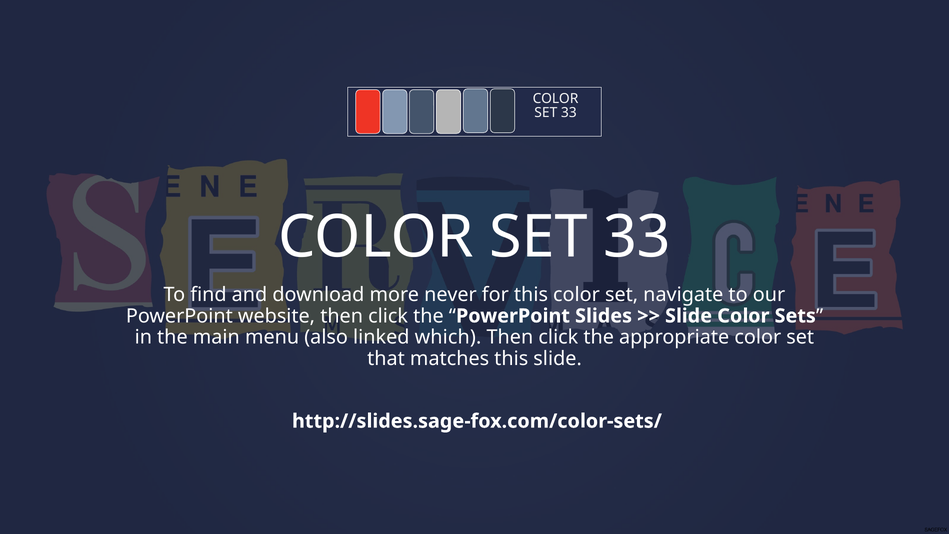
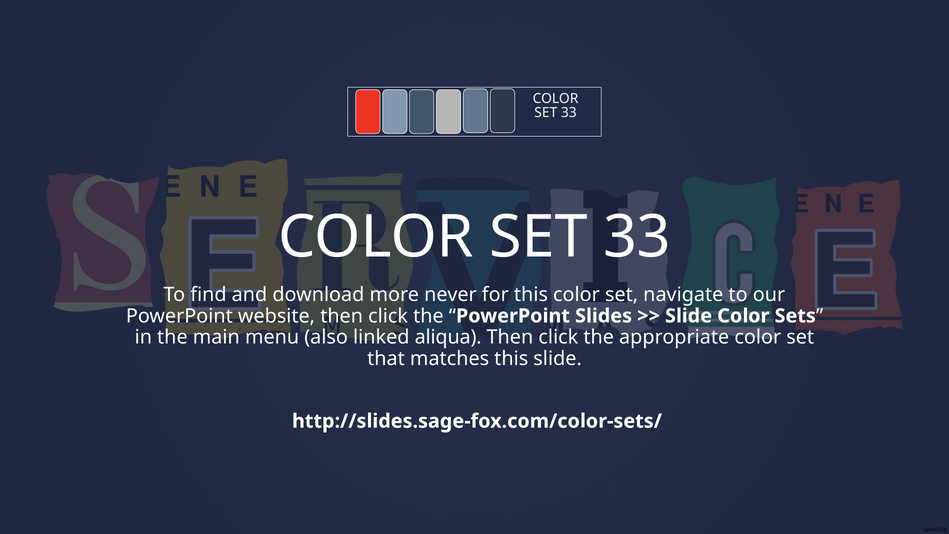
which: which -> aliqua (448, 337)
